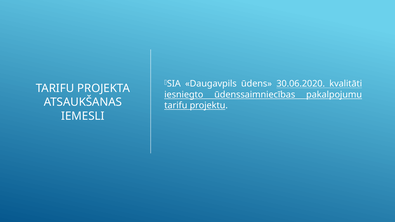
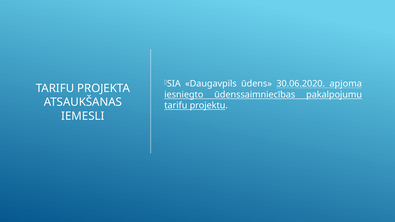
kvalitāti: kvalitāti -> apjoma (346, 84)
